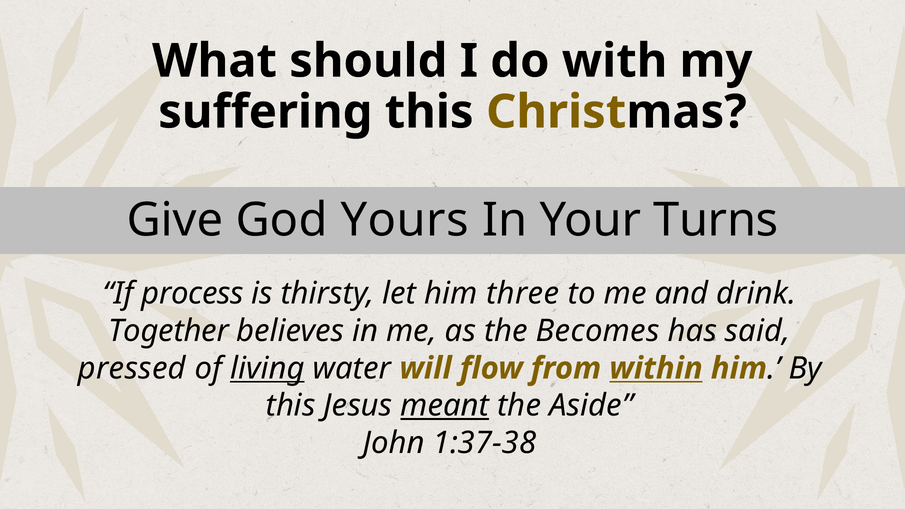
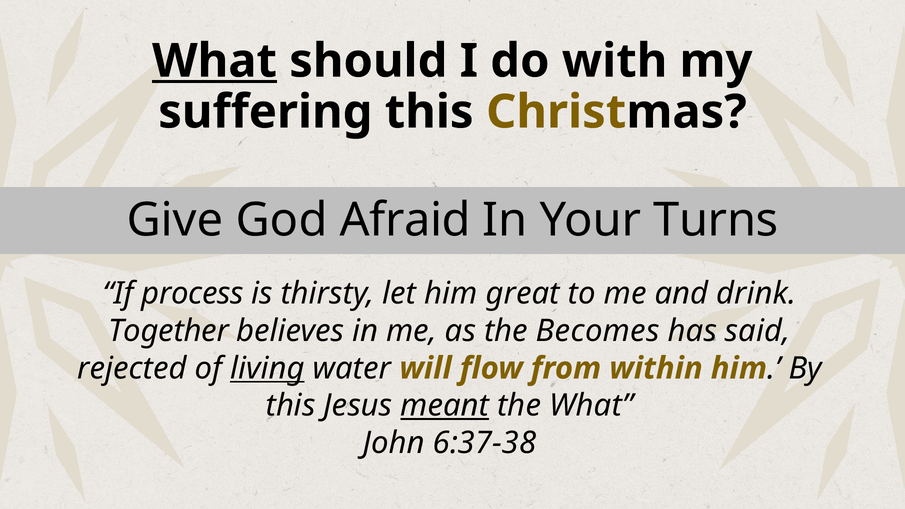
What underline: none -> present (215, 61)
Yours: Yours -> Afraid (405, 220)
three: three -> great (523, 294)
pressed: pressed -> rejected (132, 368)
within underline: present -> none (656, 368)
the Aside: Aside -> What (591, 406)
1:37-38: 1:37-38 -> 6:37-38 (485, 443)
